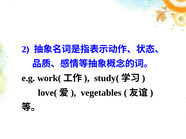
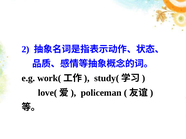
vegetables: vegetables -> policeman (101, 93)
